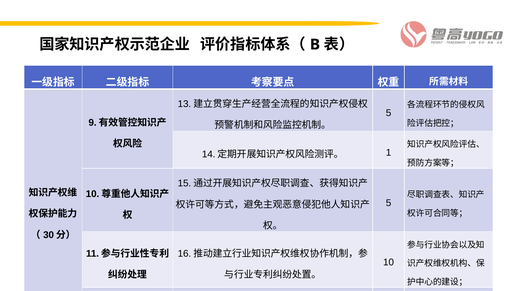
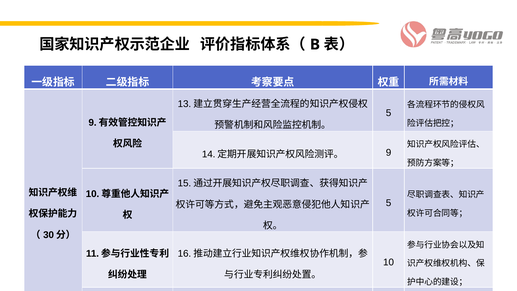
1: 1 -> 9 (389, 152)
